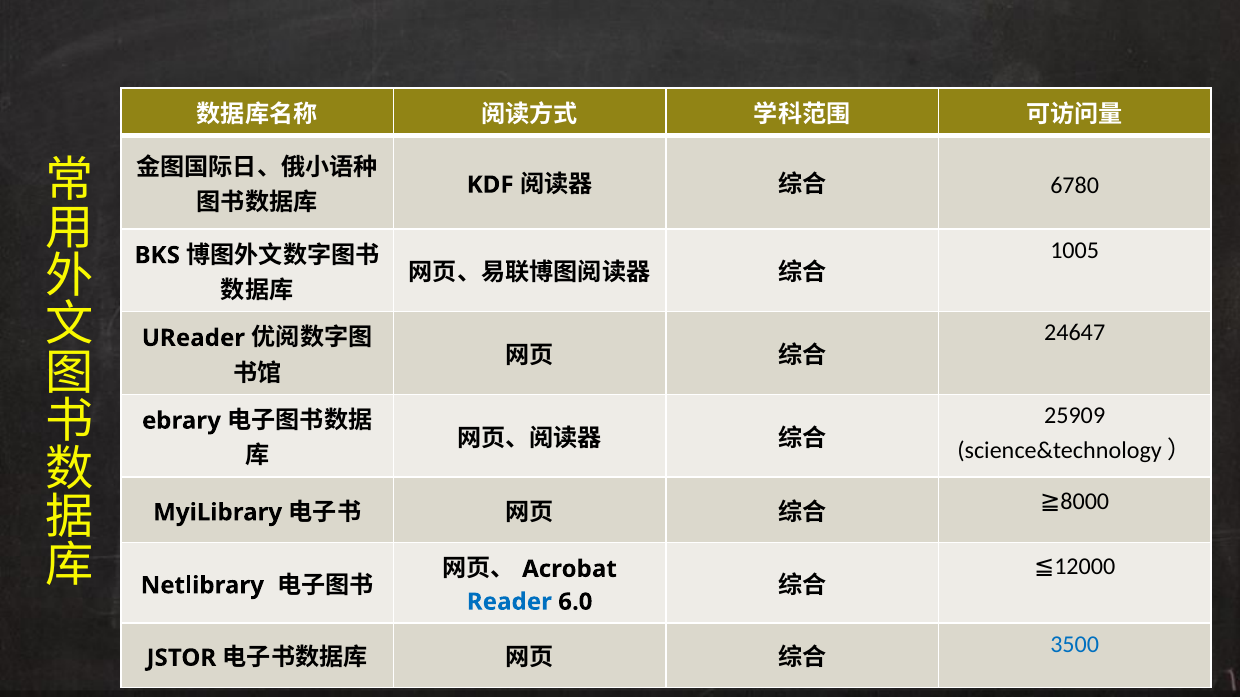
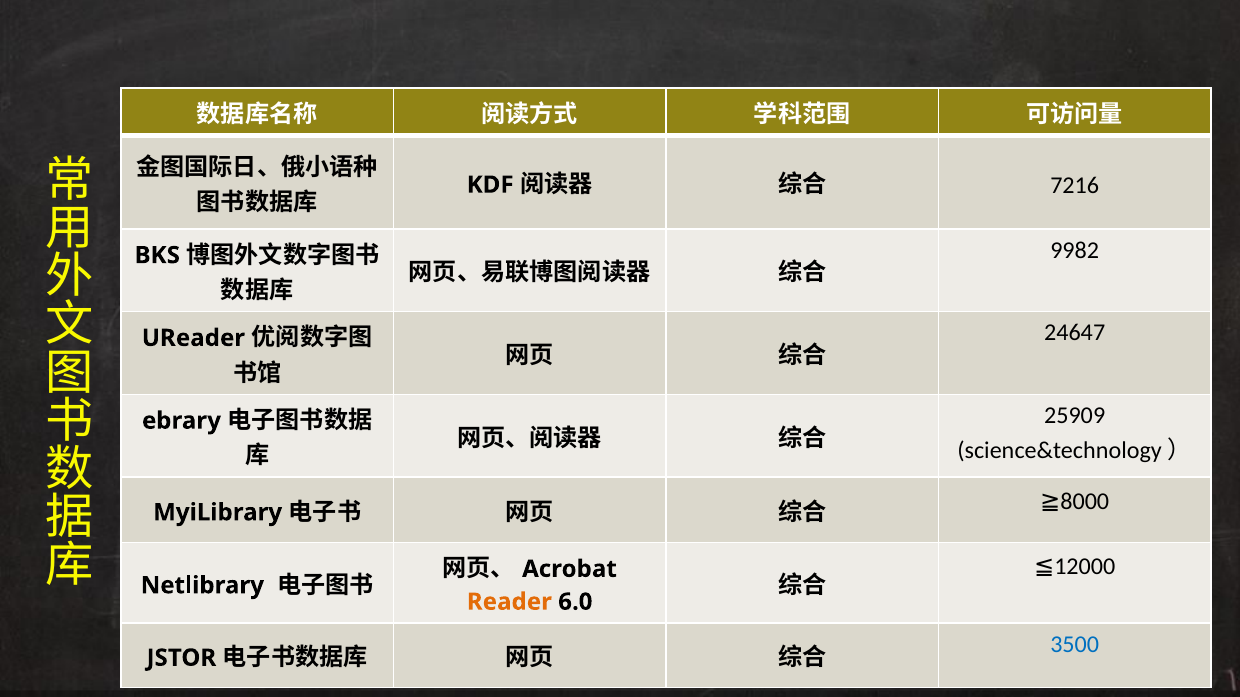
6780: 6780 -> 7216 (1075, 186)
1005: 1005 -> 9982 (1075, 250)
Reader colour: blue -> orange (509, 602)
